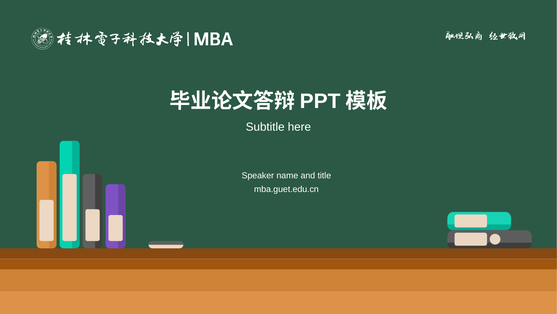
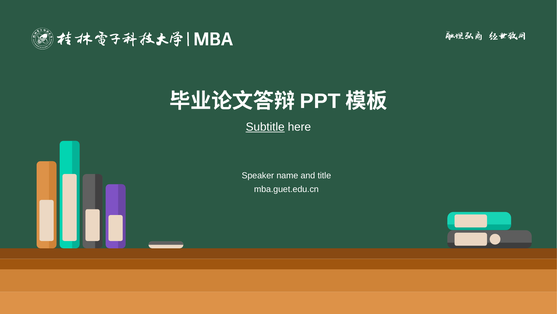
Subtitle underline: none -> present (265, 127)
